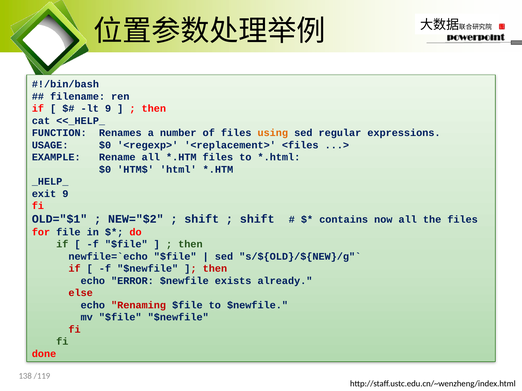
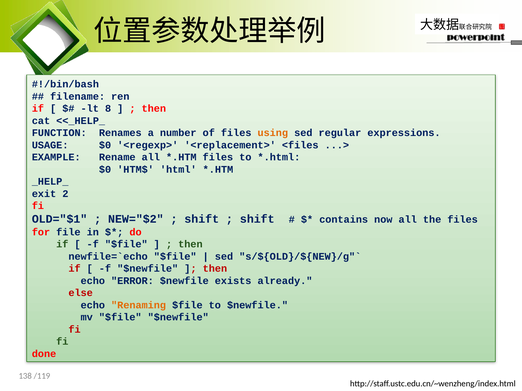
lt 9: 9 -> 8 (108, 109)
exit 9: 9 -> 2 (65, 194)
Renaming colour: red -> orange (139, 305)
